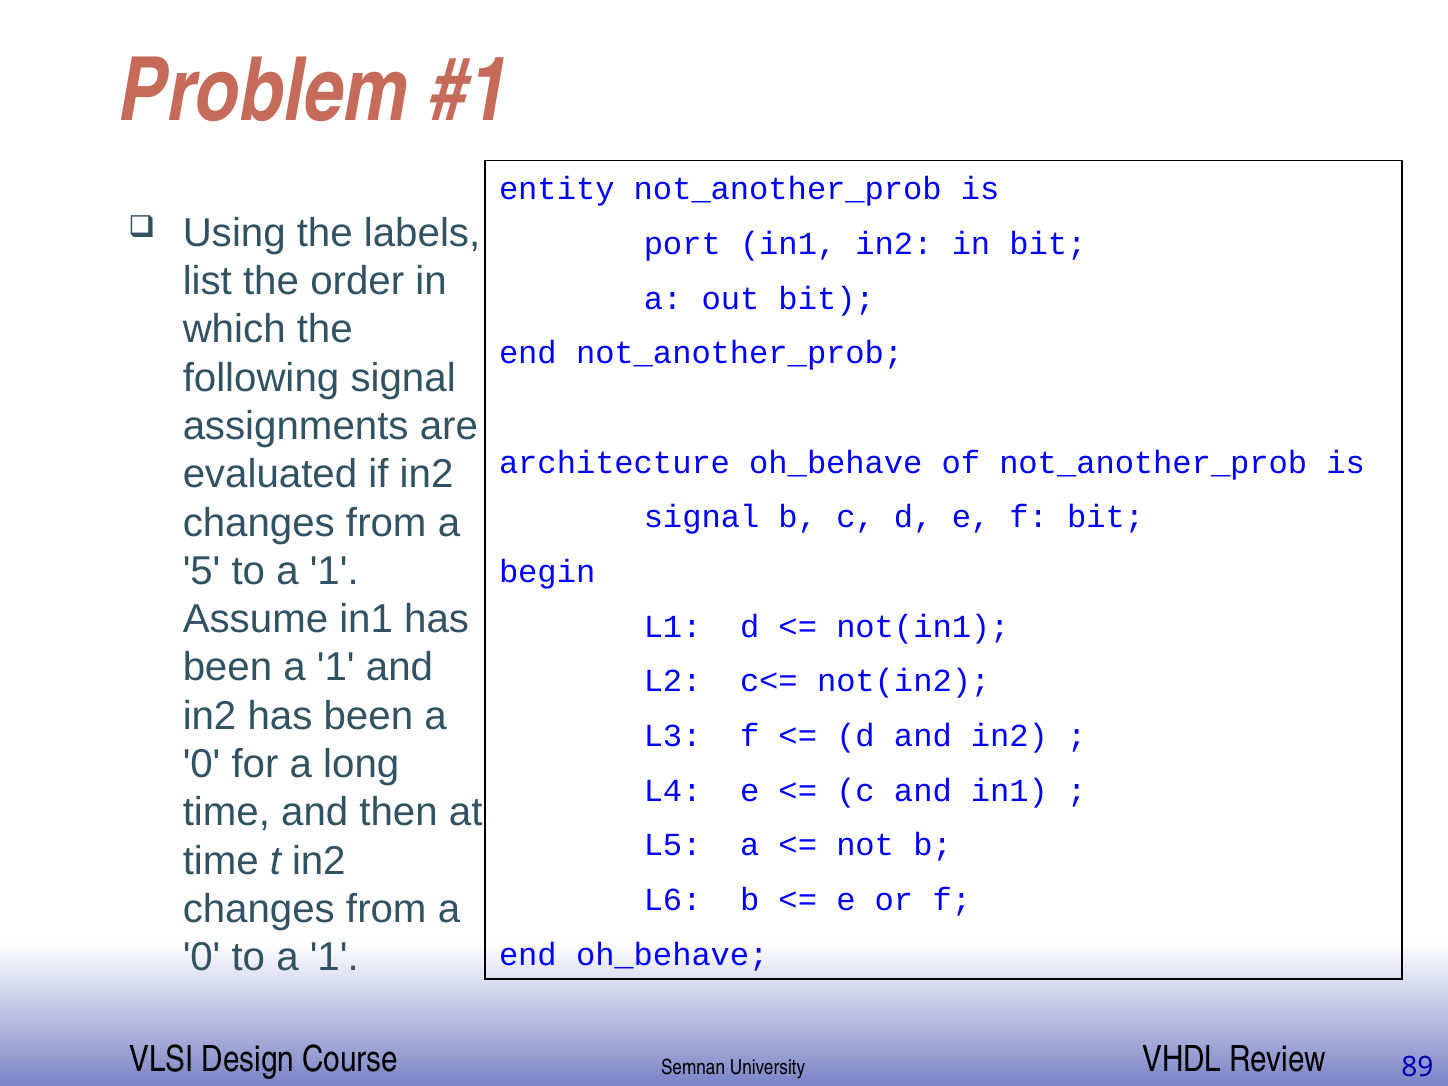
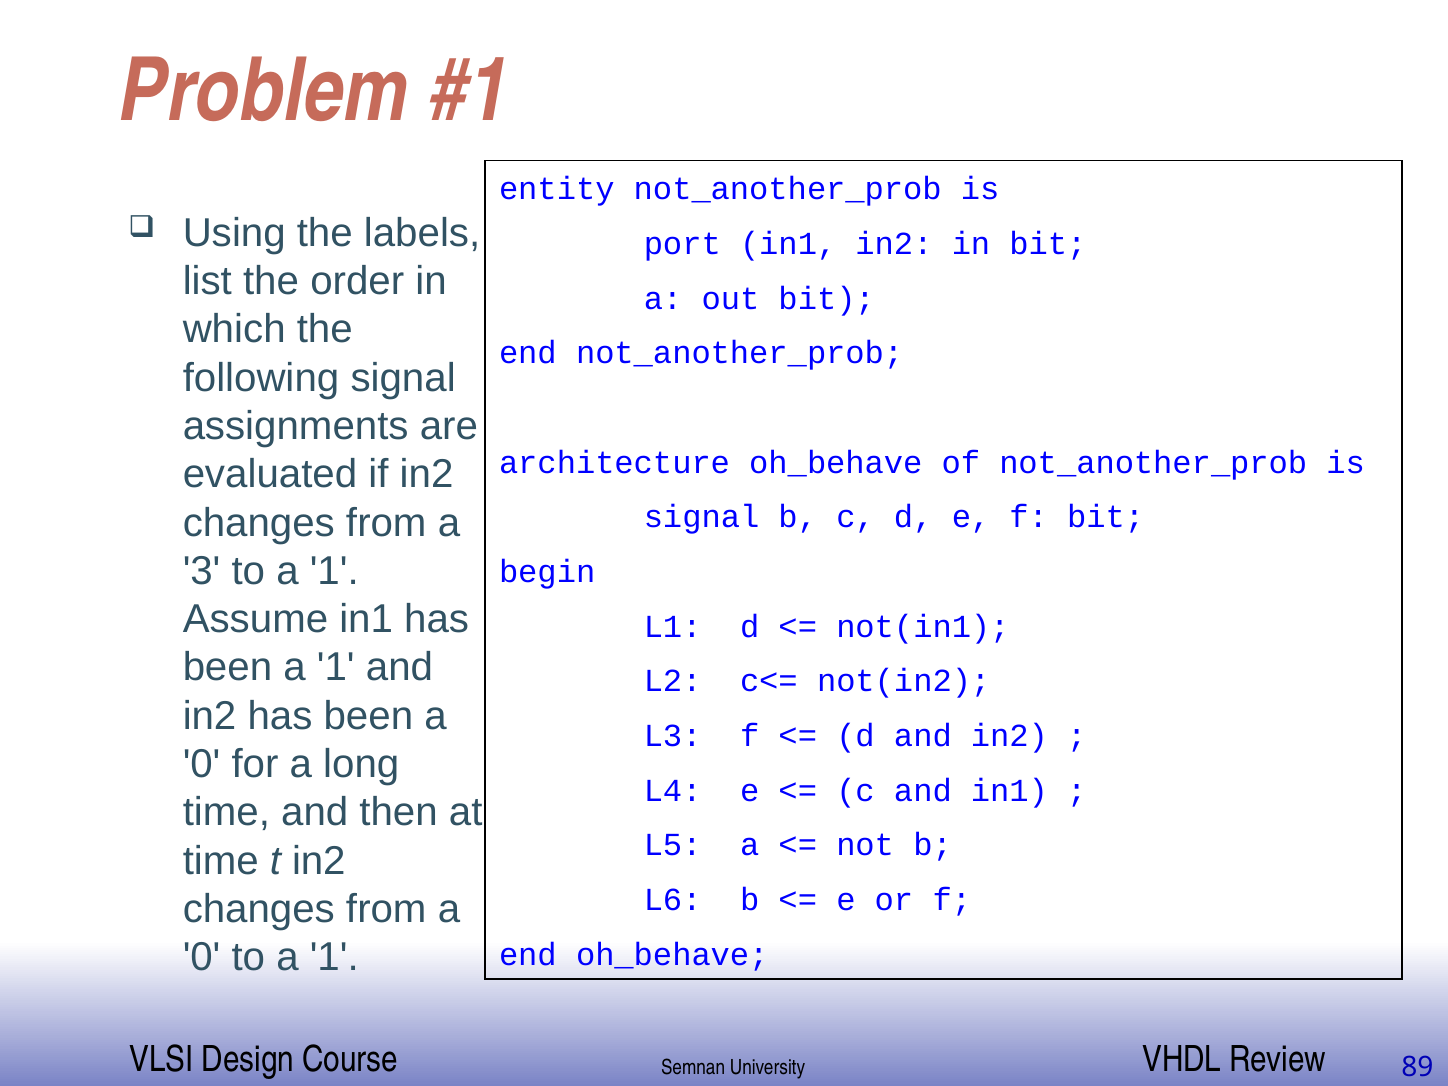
5: 5 -> 3 (202, 571)
